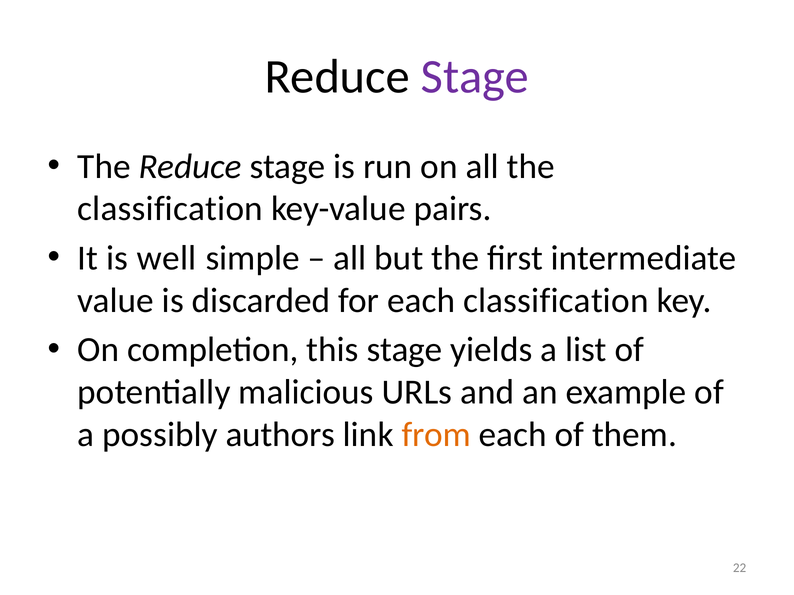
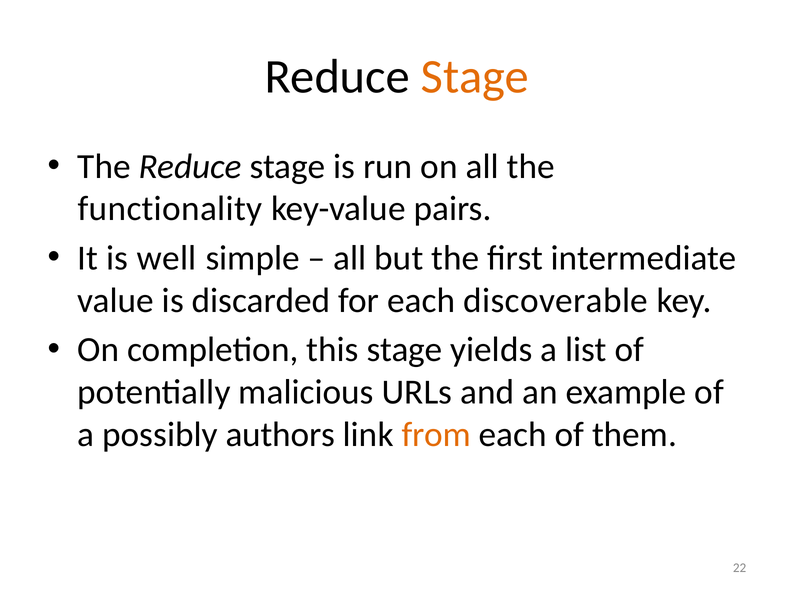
Stage colour: purple -> orange (475, 77)
classification: classification -> functionality (170, 209)
each classification: classification -> discoverable (556, 301)
